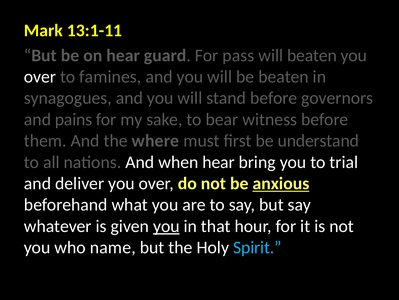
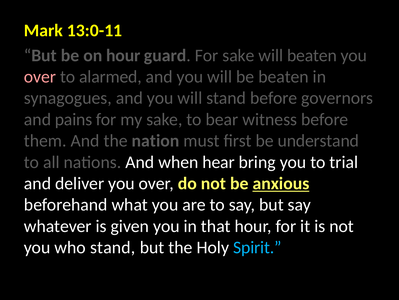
13:1-11: 13:1-11 -> 13:0-11 (95, 30)
on hear: hear -> hour (123, 55)
For pass: pass -> sake (238, 55)
over colour: white -> pink (40, 77)
famines: famines -> alarmed (110, 77)
where: where -> nation (156, 140)
you underline: present -> none (166, 226)
who name: name -> stand (113, 247)
